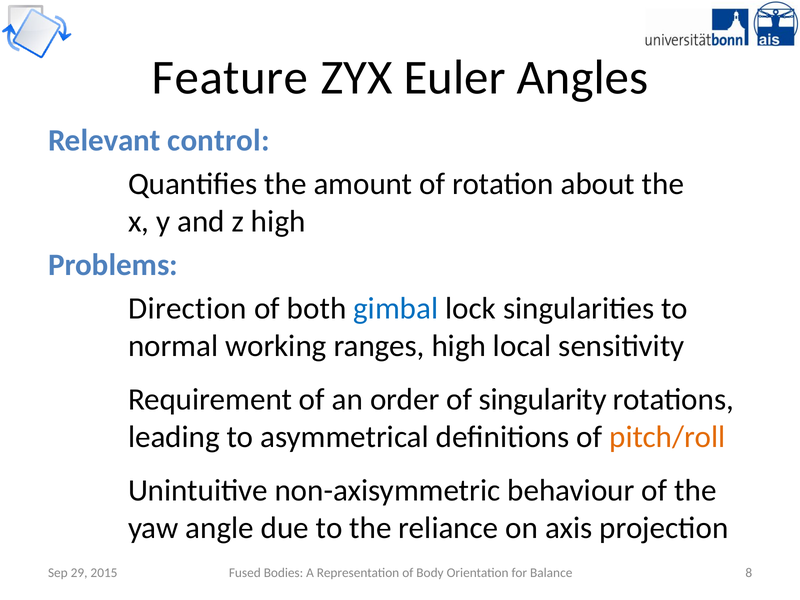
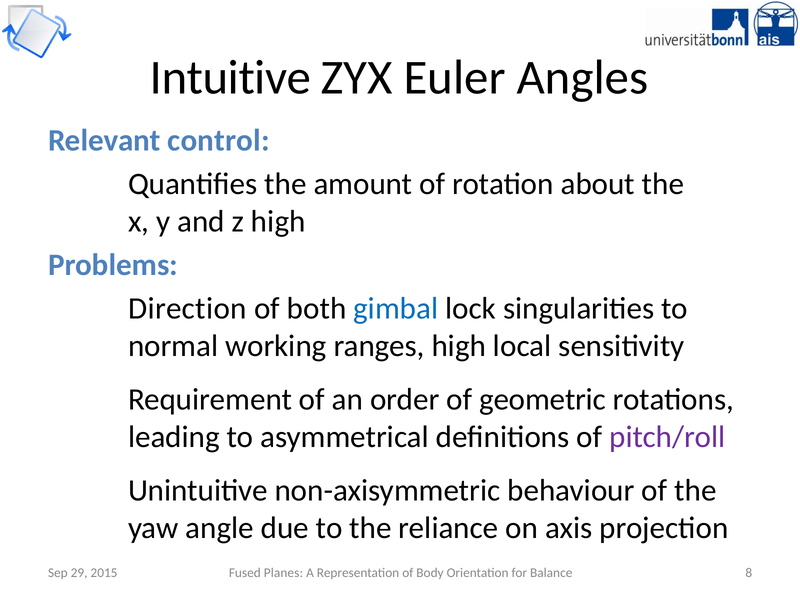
Feature: Feature -> Intuitive (230, 77)
singularity: singularity -> geometric (543, 399)
pitch/roll colour: orange -> purple (667, 437)
Bodies: Bodies -> Planes (283, 573)
